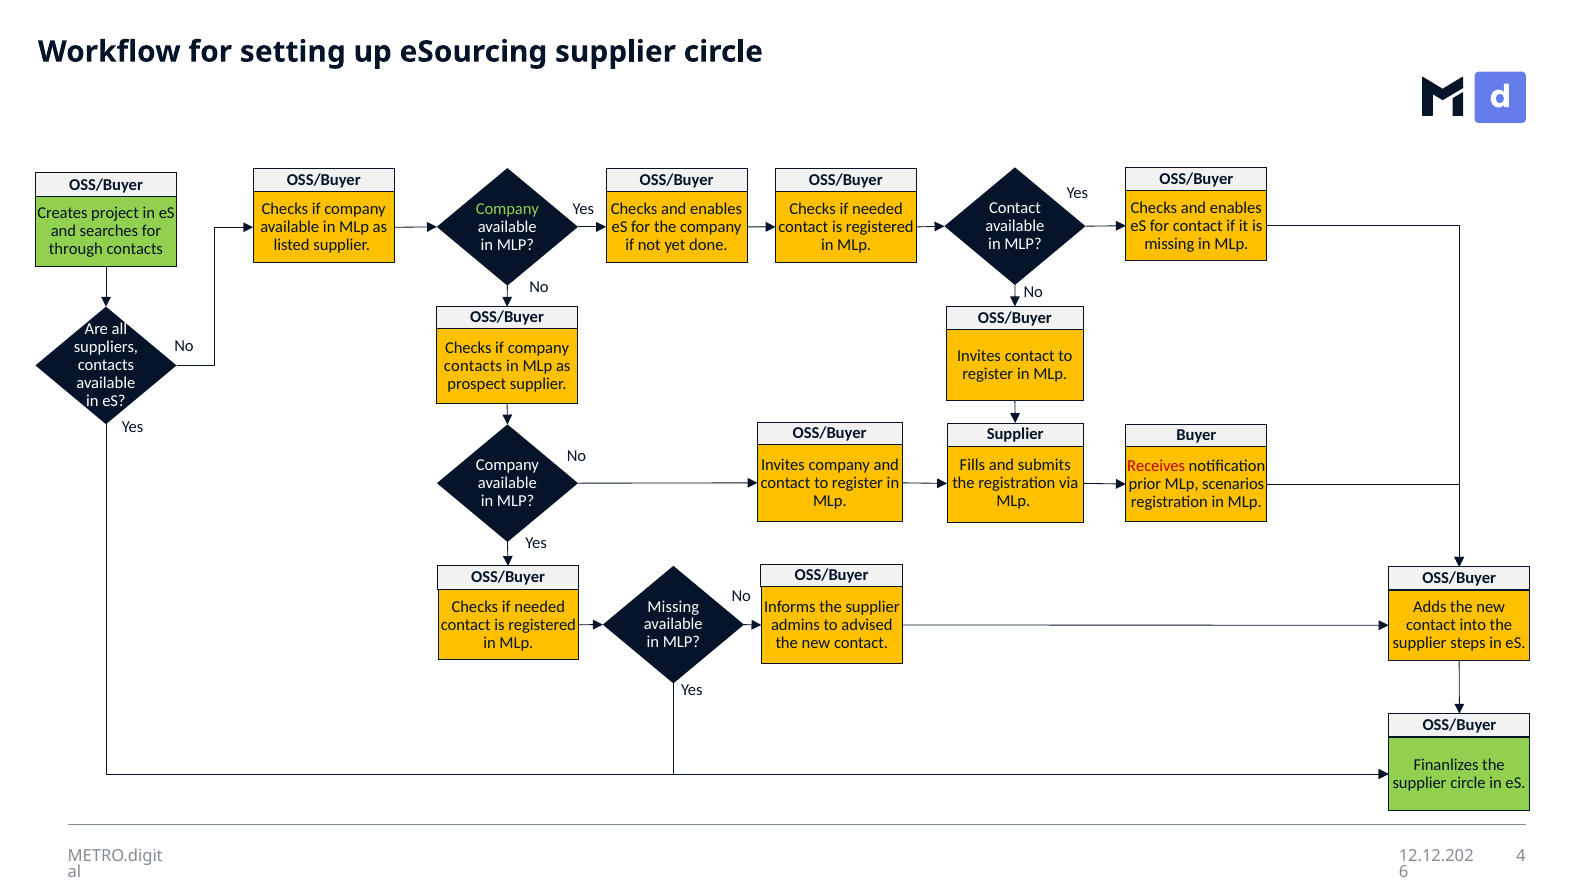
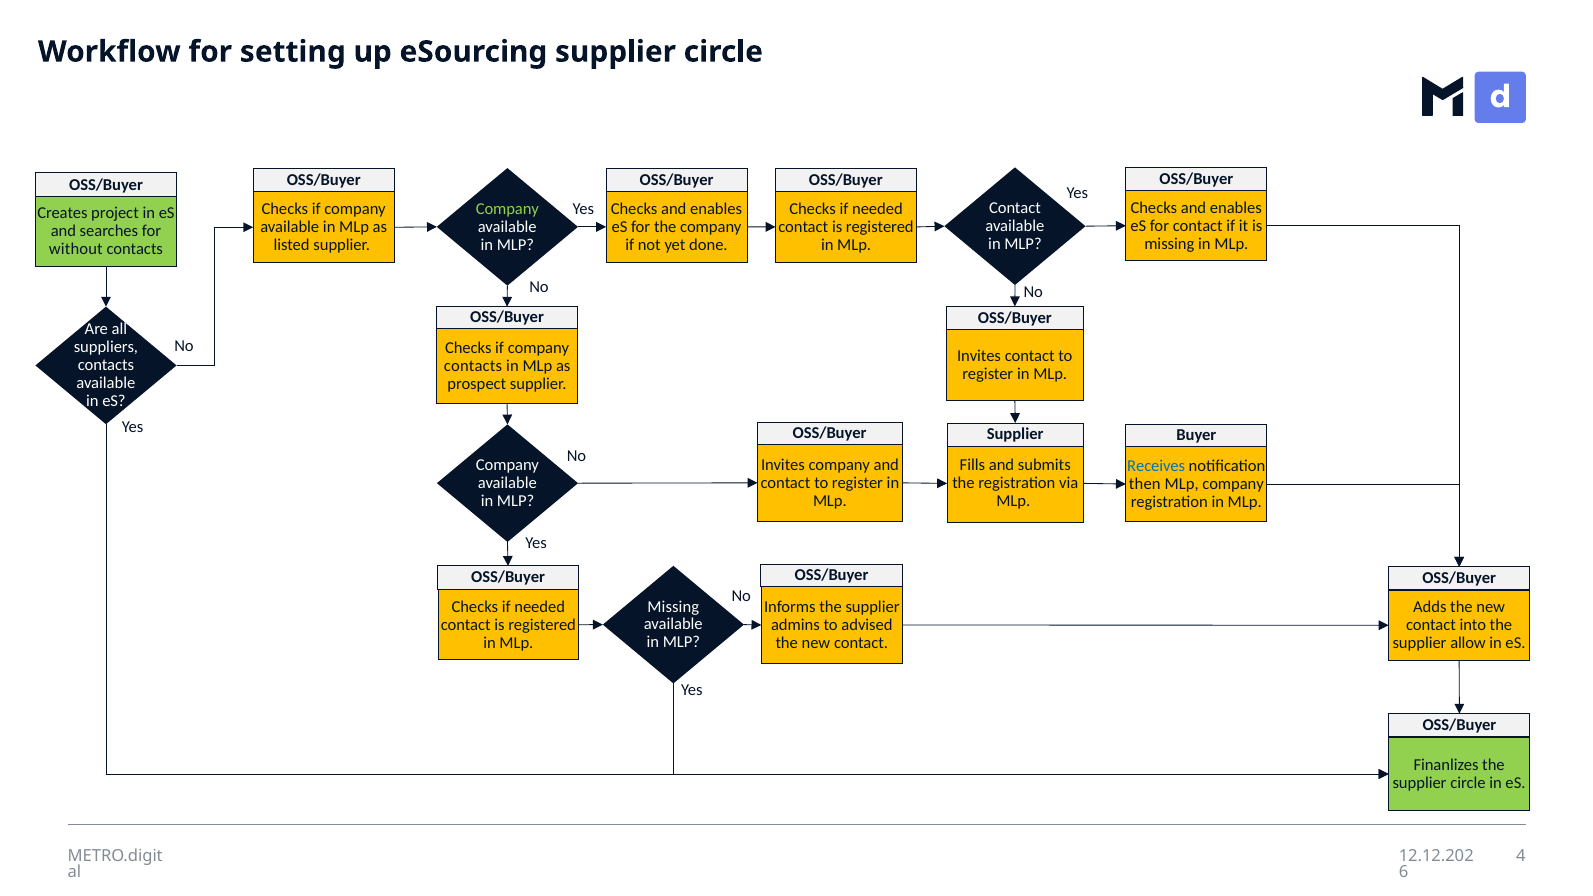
through: through -> without (76, 249)
Receives colour: red -> blue (1156, 466)
prior: prior -> then (1145, 484)
MLp scenarios: scenarios -> company (1233, 484)
steps: steps -> allow (1468, 643)
